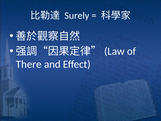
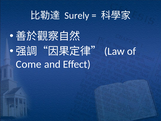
There: There -> Come (29, 64)
